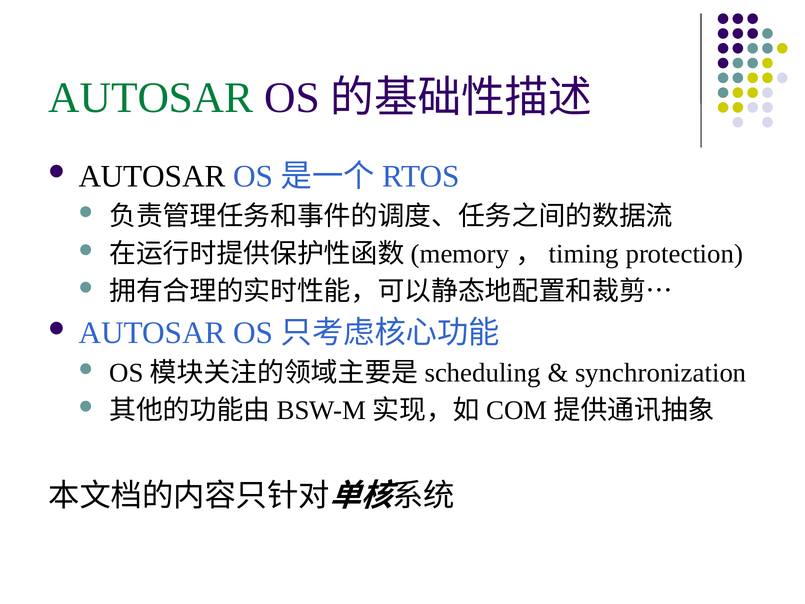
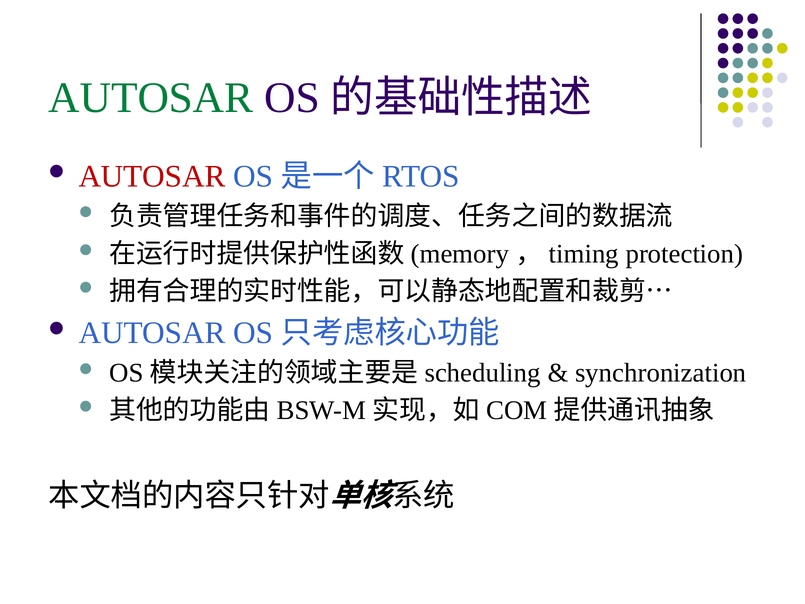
AUTOSAR colour: black -> red (152, 176)
